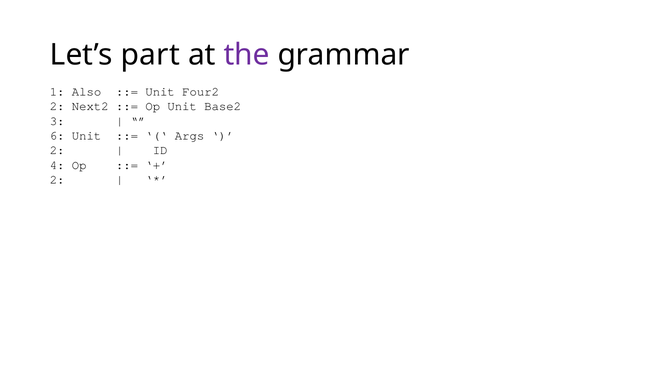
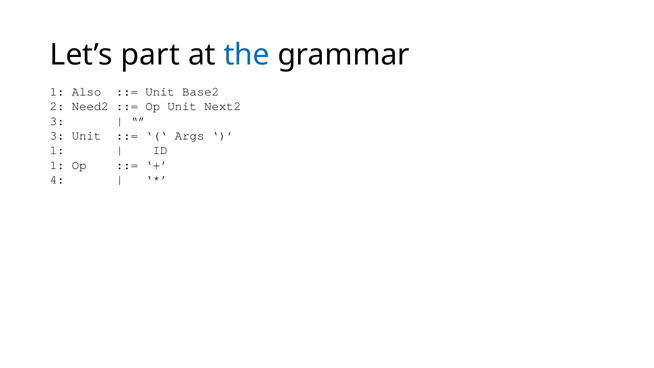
the colour: purple -> blue (247, 55)
Four2: Four2 -> Base2 (201, 91)
Next2: Next2 -> Need2 (90, 106)
Base2: Base2 -> Next2 (223, 106)
6: 6 -> 3 (57, 136)
2: 2 -> 1 (57, 150)
4: 4 -> 1 (57, 165)
2: 2 -> 4 (57, 180)
